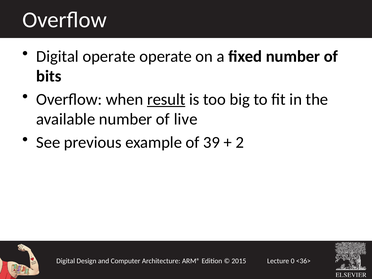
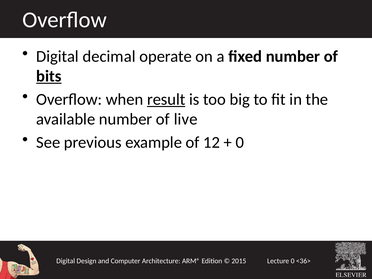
Digital operate: operate -> decimal (109, 56)
bits underline: none -> present (49, 76)
39: 39 -> 12 (212, 142)
2: 2 -> 0 (240, 142)
